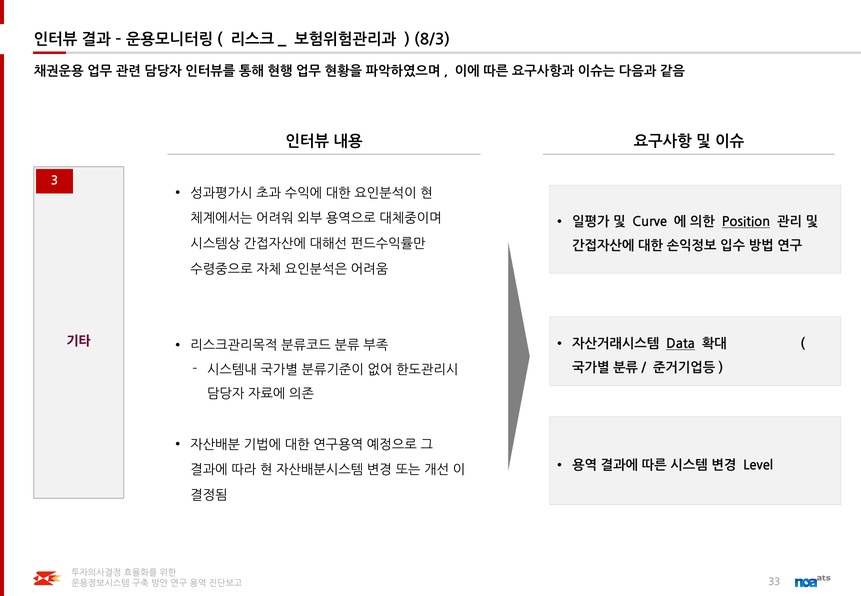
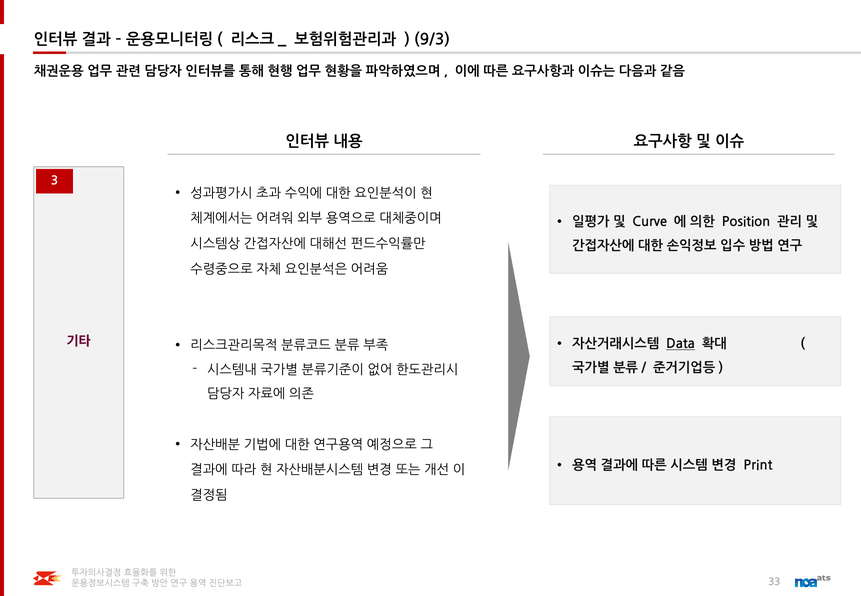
8/3: 8/3 -> 9/3 (432, 40)
Position underline: present -> none (746, 222)
Level: Level -> Print (758, 466)
